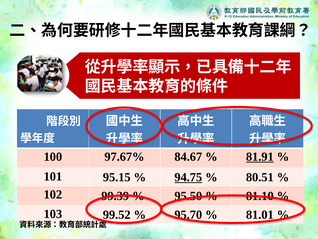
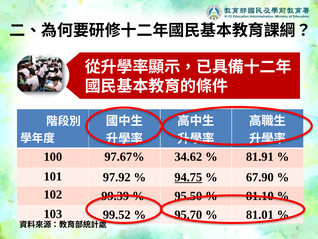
84.67: 84.67 -> 34.62 (188, 156)
81.91 underline: present -> none (260, 156)
95.15: 95.15 -> 97.92 (117, 177)
80.51: 80.51 -> 67.90 (260, 177)
